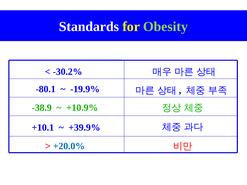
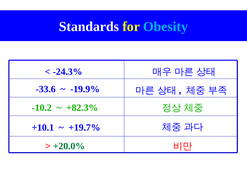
Obesity colour: light green -> light blue (166, 27)
-30.2%: -30.2% -> -24.3% (68, 72)
-80.1: -80.1 -> -33.6 (46, 89)
-38.9: -38.9 -> -10.2 (42, 108)
+10.9%: +10.9% -> +82.3% (82, 108)
+39.9%: +39.9% -> +19.7% (84, 128)
+20.0% colour: blue -> green (69, 146)
